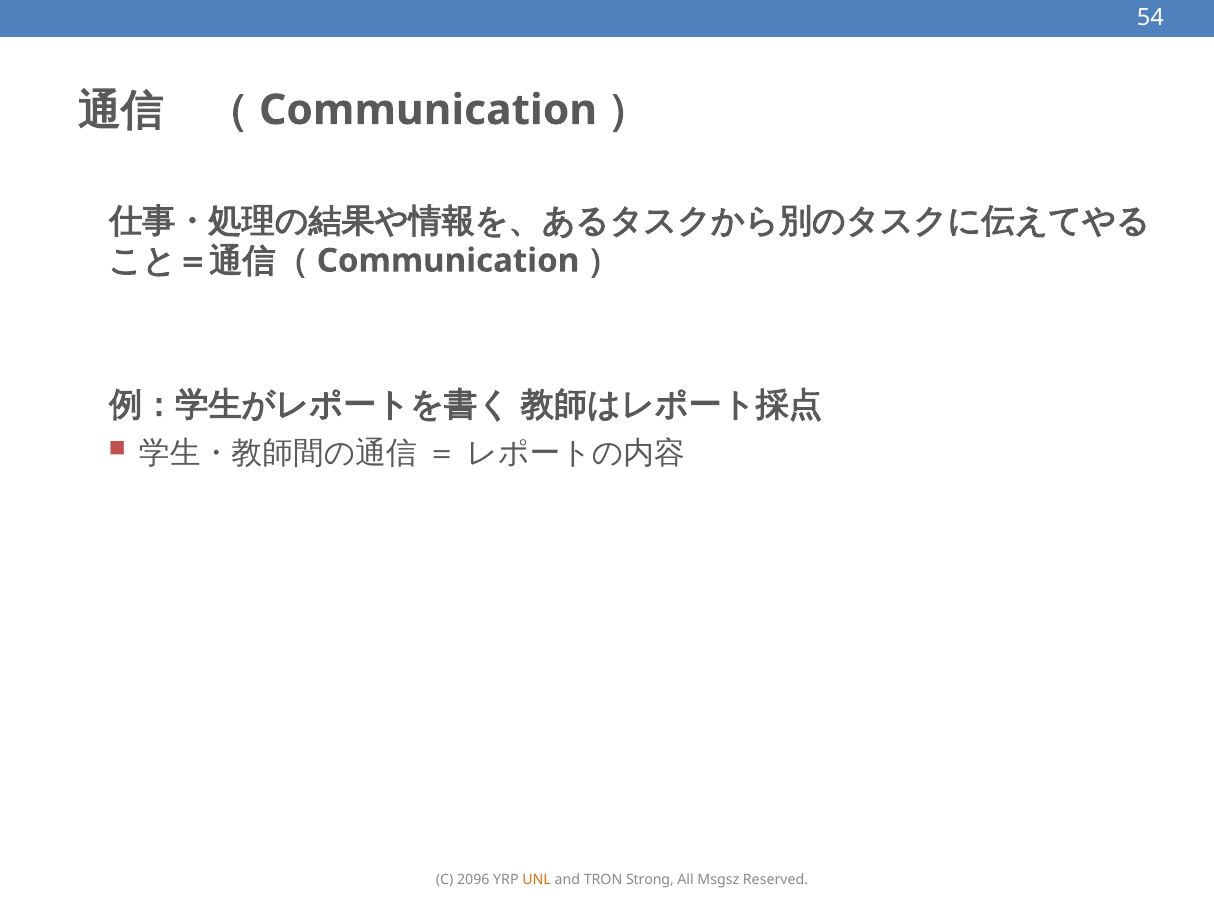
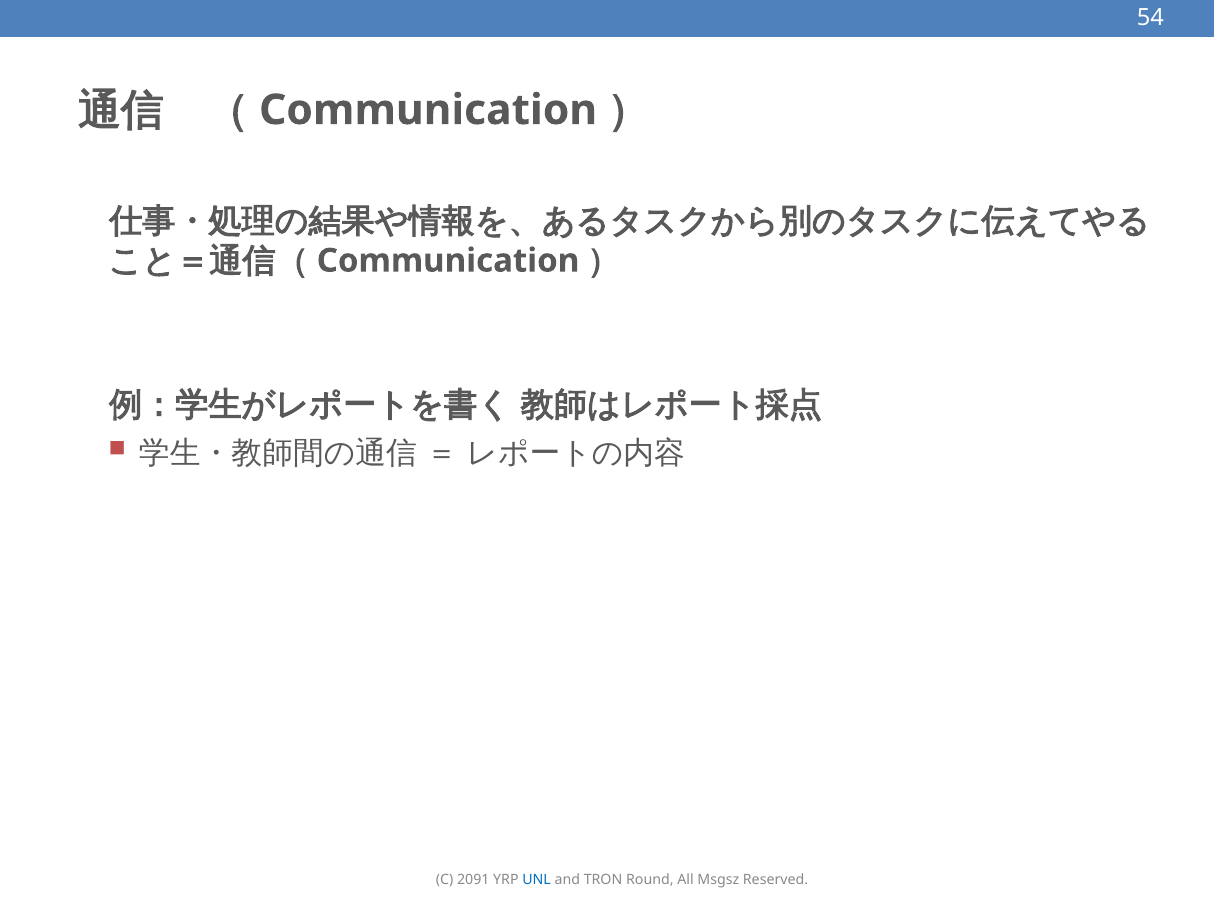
2096: 2096 -> 2091 (473, 880)
UNL colour: orange -> blue (537, 880)
Strong: Strong -> Round (650, 880)
